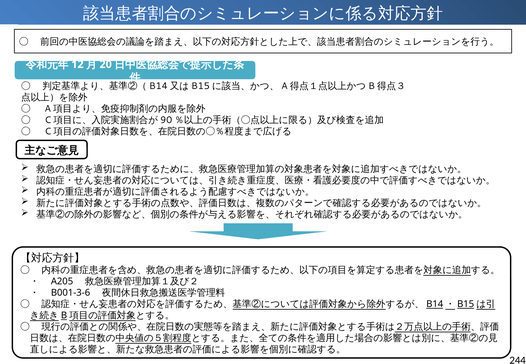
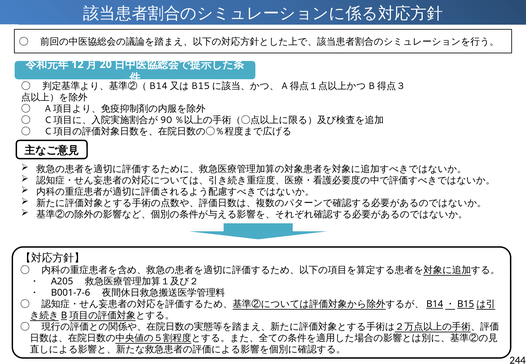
B001-3-6: B001-3-6 -> B001-7-6 (71, 293)
